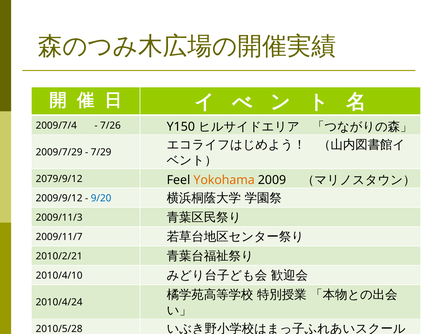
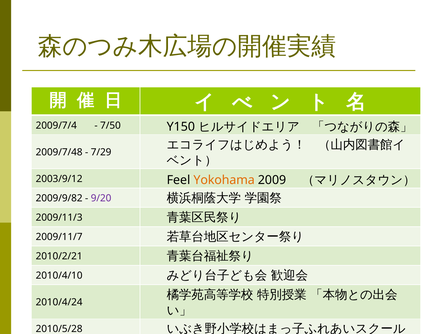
7/26: 7/26 -> 7/50 (110, 125)
2009/7/29: 2009/7/29 -> 2009/7/48 (59, 152)
2079/9/12: 2079/9/12 -> 2003/9/12 (59, 179)
2009/9/12: 2009/9/12 -> 2009/9/82 (59, 198)
9/20 colour: blue -> purple (101, 198)
